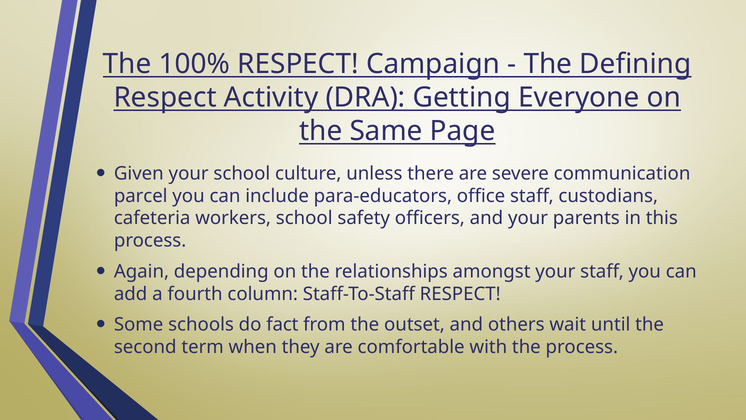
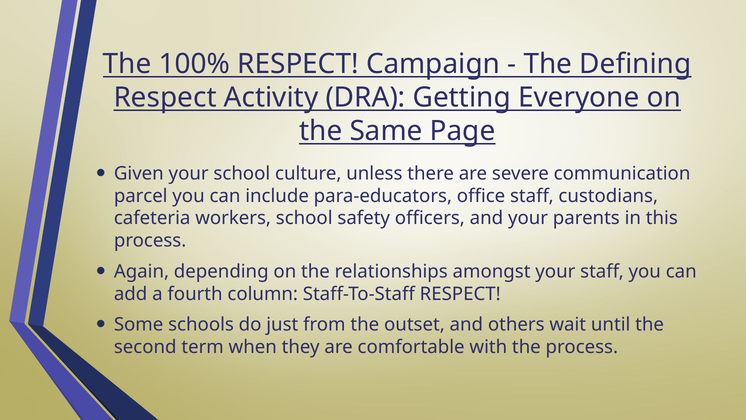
fact: fact -> just (282, 324)
